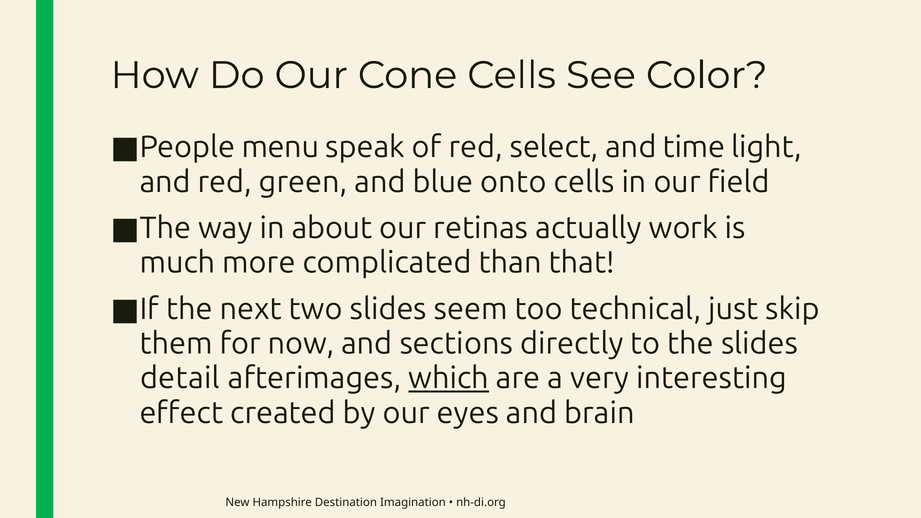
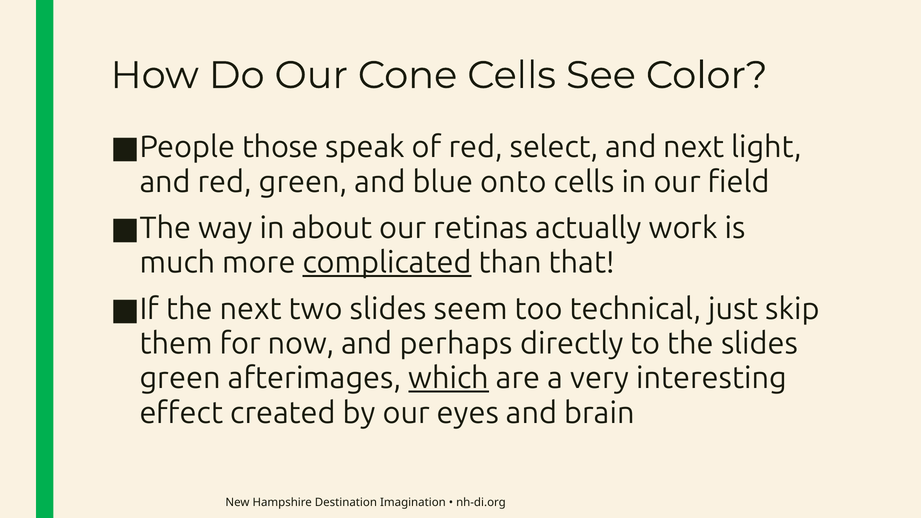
menu: menu -> those (280, 147)
and time: time -> next (694, 147)
complicated underline: none -> present (387, 263)
sections: sections -> perhaps (456, 344)
detail: detail -> green (180, 378)
